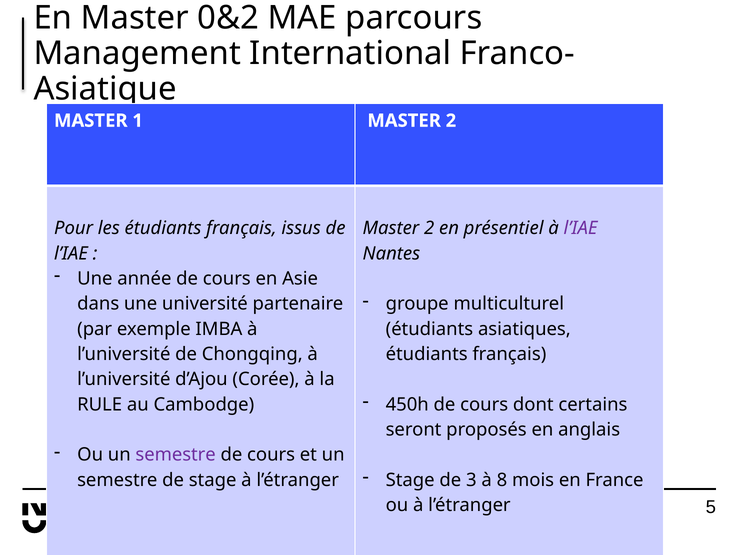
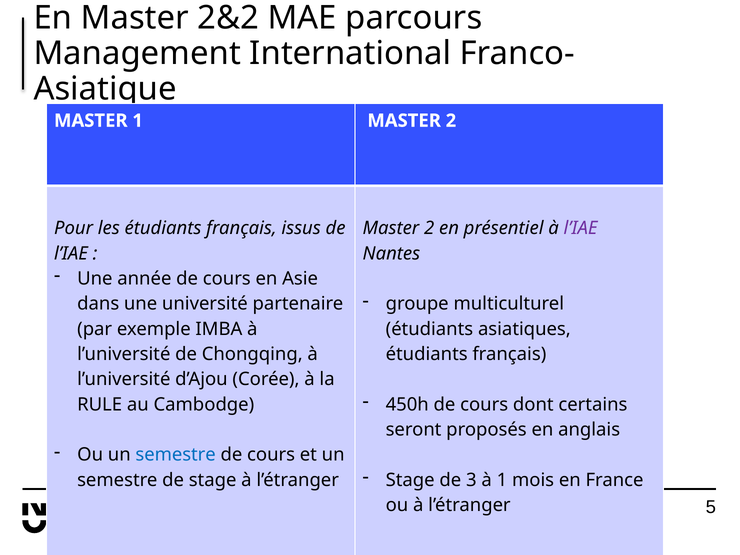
0&2: 0&2 -> 2&2 (228, 18)
semestre colour: purple -> blue (176, 455)
à 8: 8 -> 1 (502, 480)
